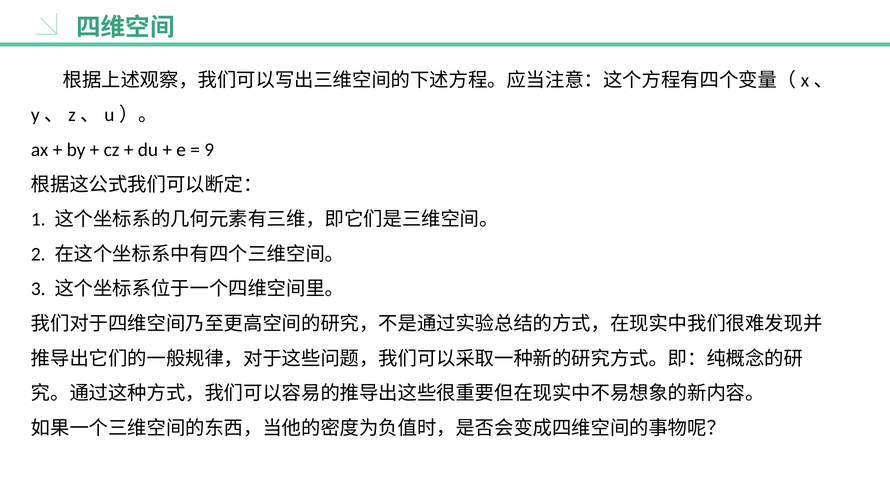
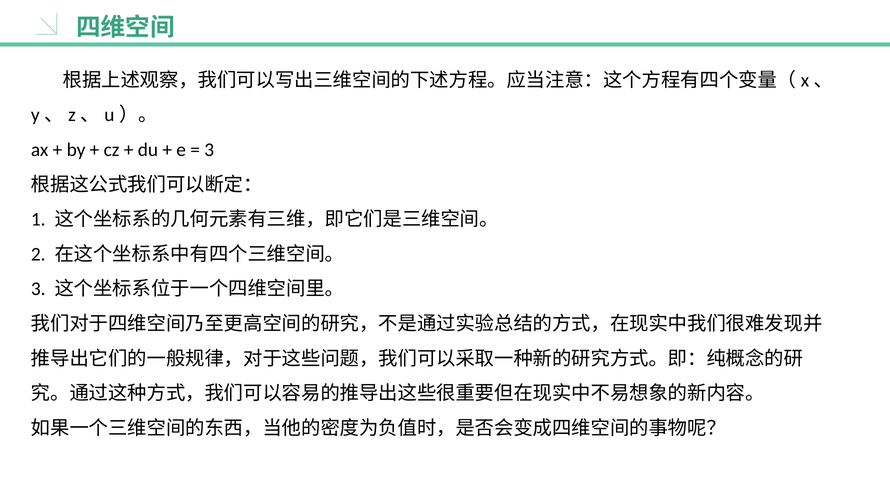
9: 9 -> 3 (209, 150)
